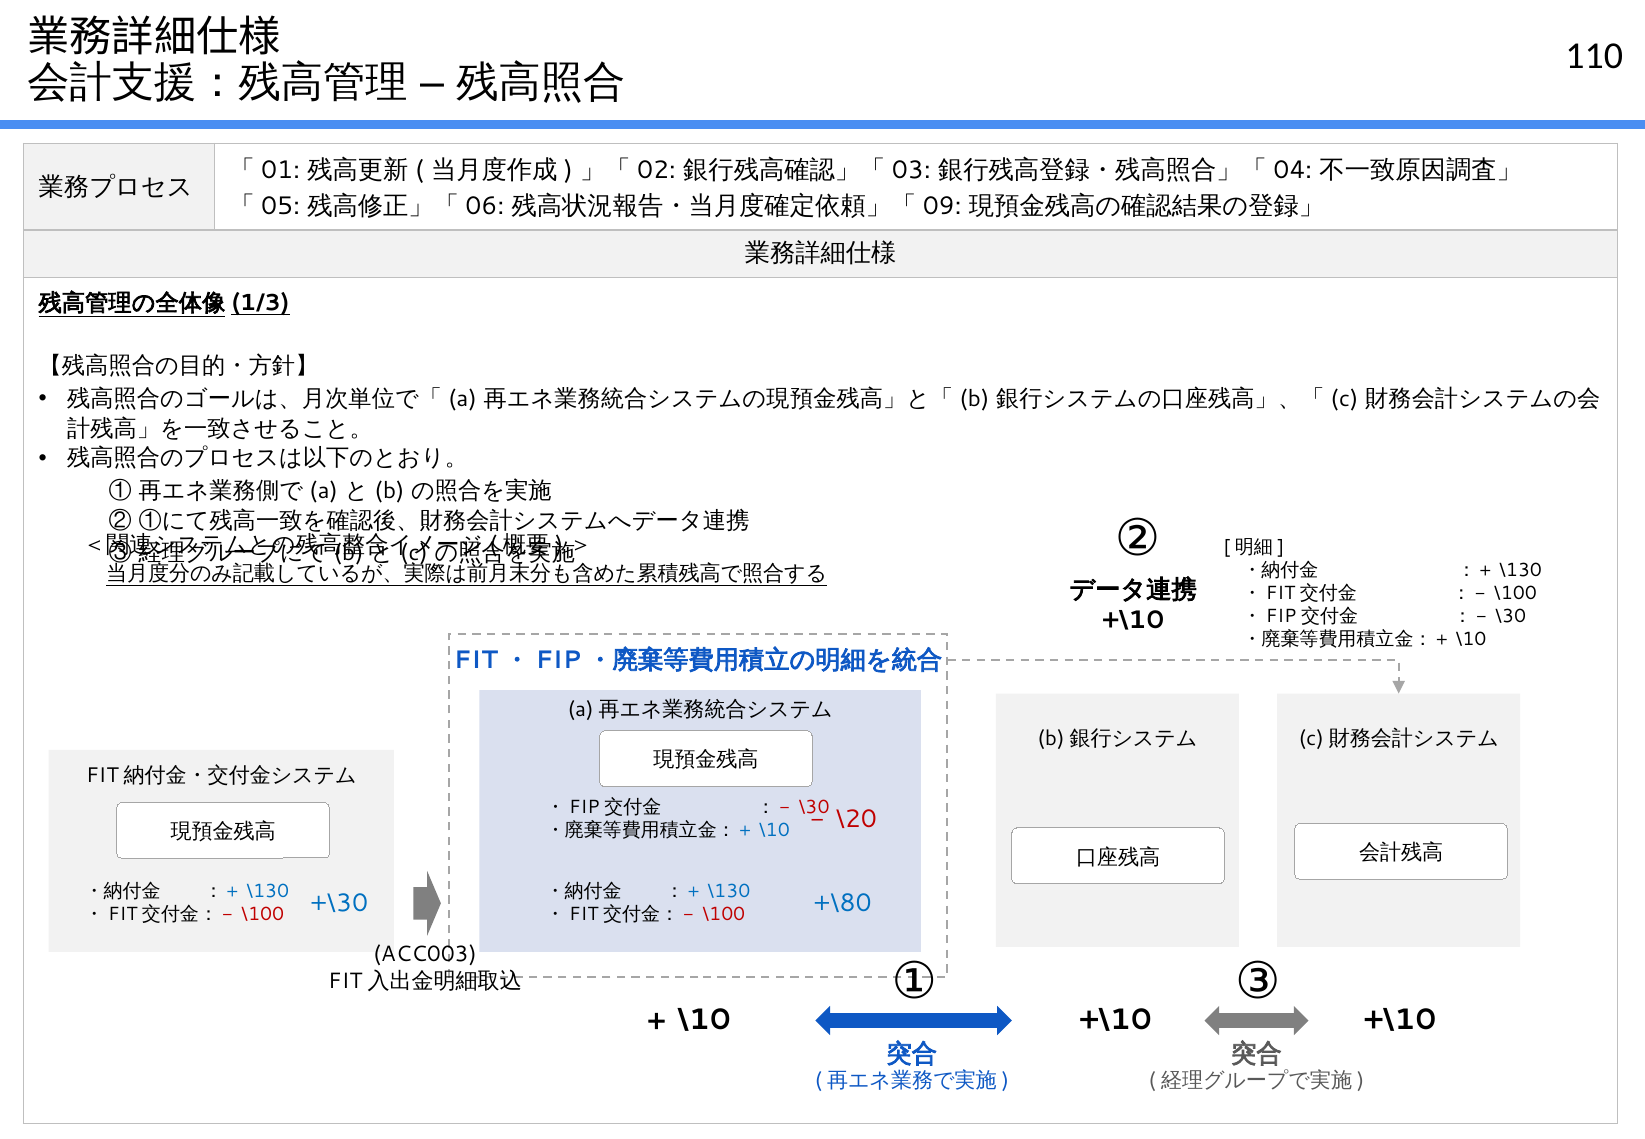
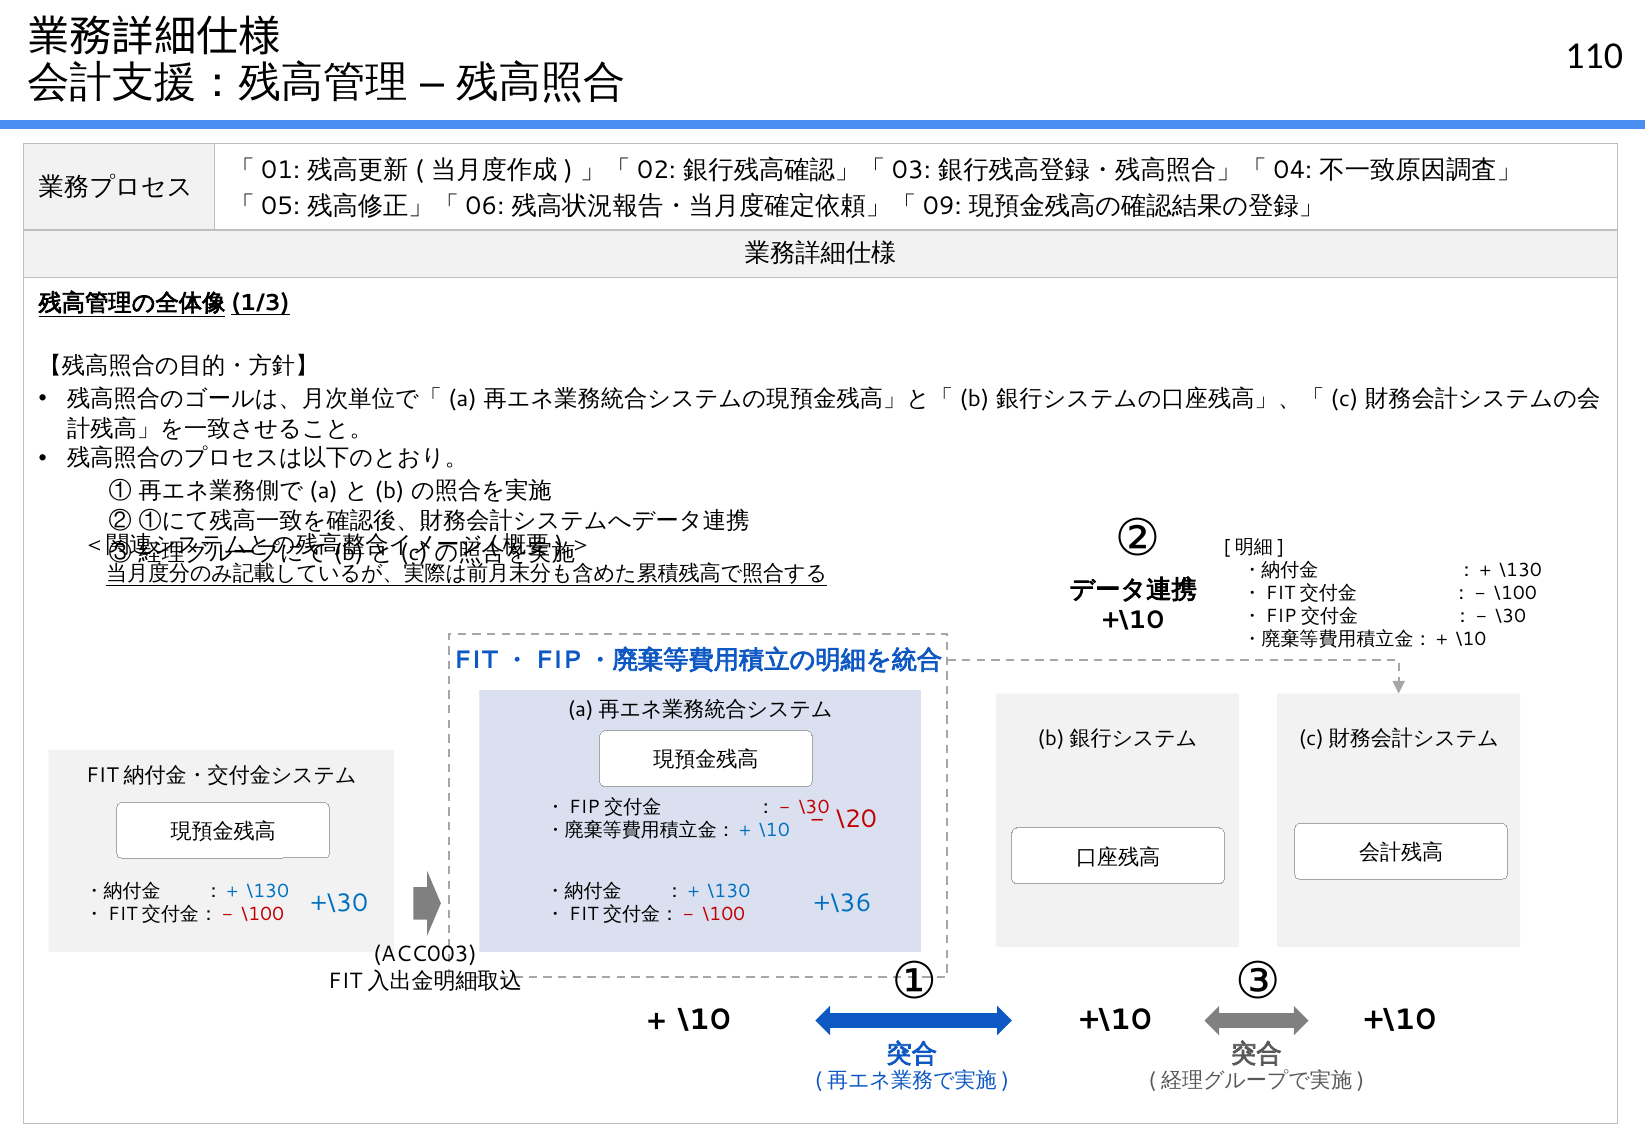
+\80: +\80 -> +\36 (843, 903)
